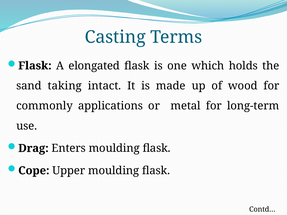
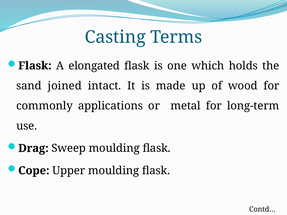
taking: taking -> joined (65, 86)
Enters: Enters -> Sweep (69, 148)
